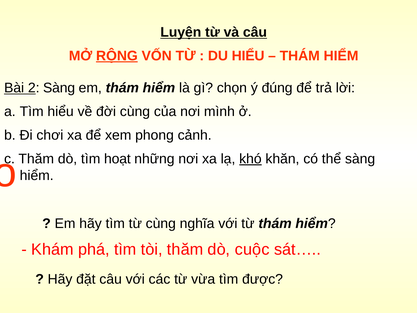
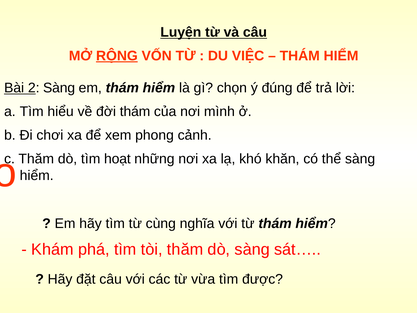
DU HIỂU: HIỂU -> VIỆC (248, 56)
đời cùng: cùng -> thám (135, 111)
khó underline: present -> none (250, 159)
dò cuộc: cuộc -> sàng (252, 249)
